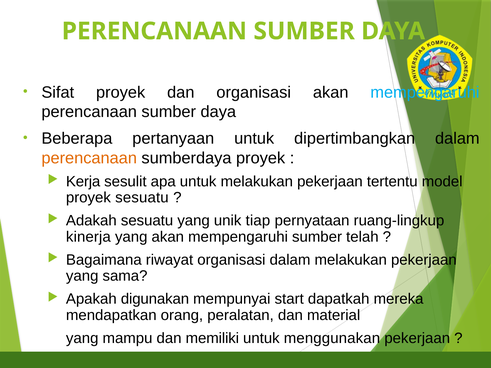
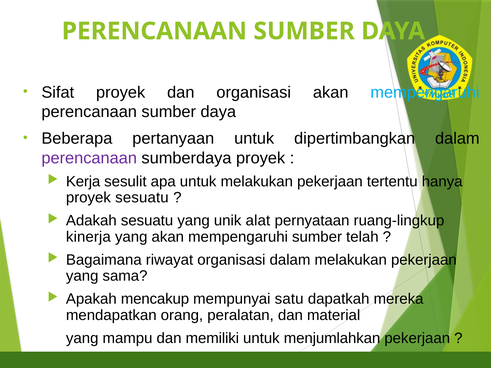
perencanaan colour: orange -> purple (89, 158)
model: model -> hanya (442, 182)
tiap: tiap -> alat (258, 221)
digunakan: digunakan -> mencakup (155, 299)
start: start -> satu (289, 299)
menggunakan: menggunakan -> menjumlahkan (332, 338)
